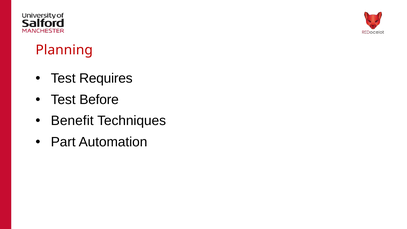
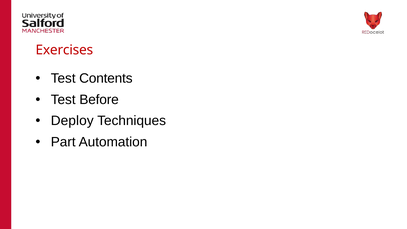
Planning: Planning -> Exercises (64, 50)
Requires: Requires -> Contents (106, 78)
Benefit: Benefit -> Deploy (72, 121)
